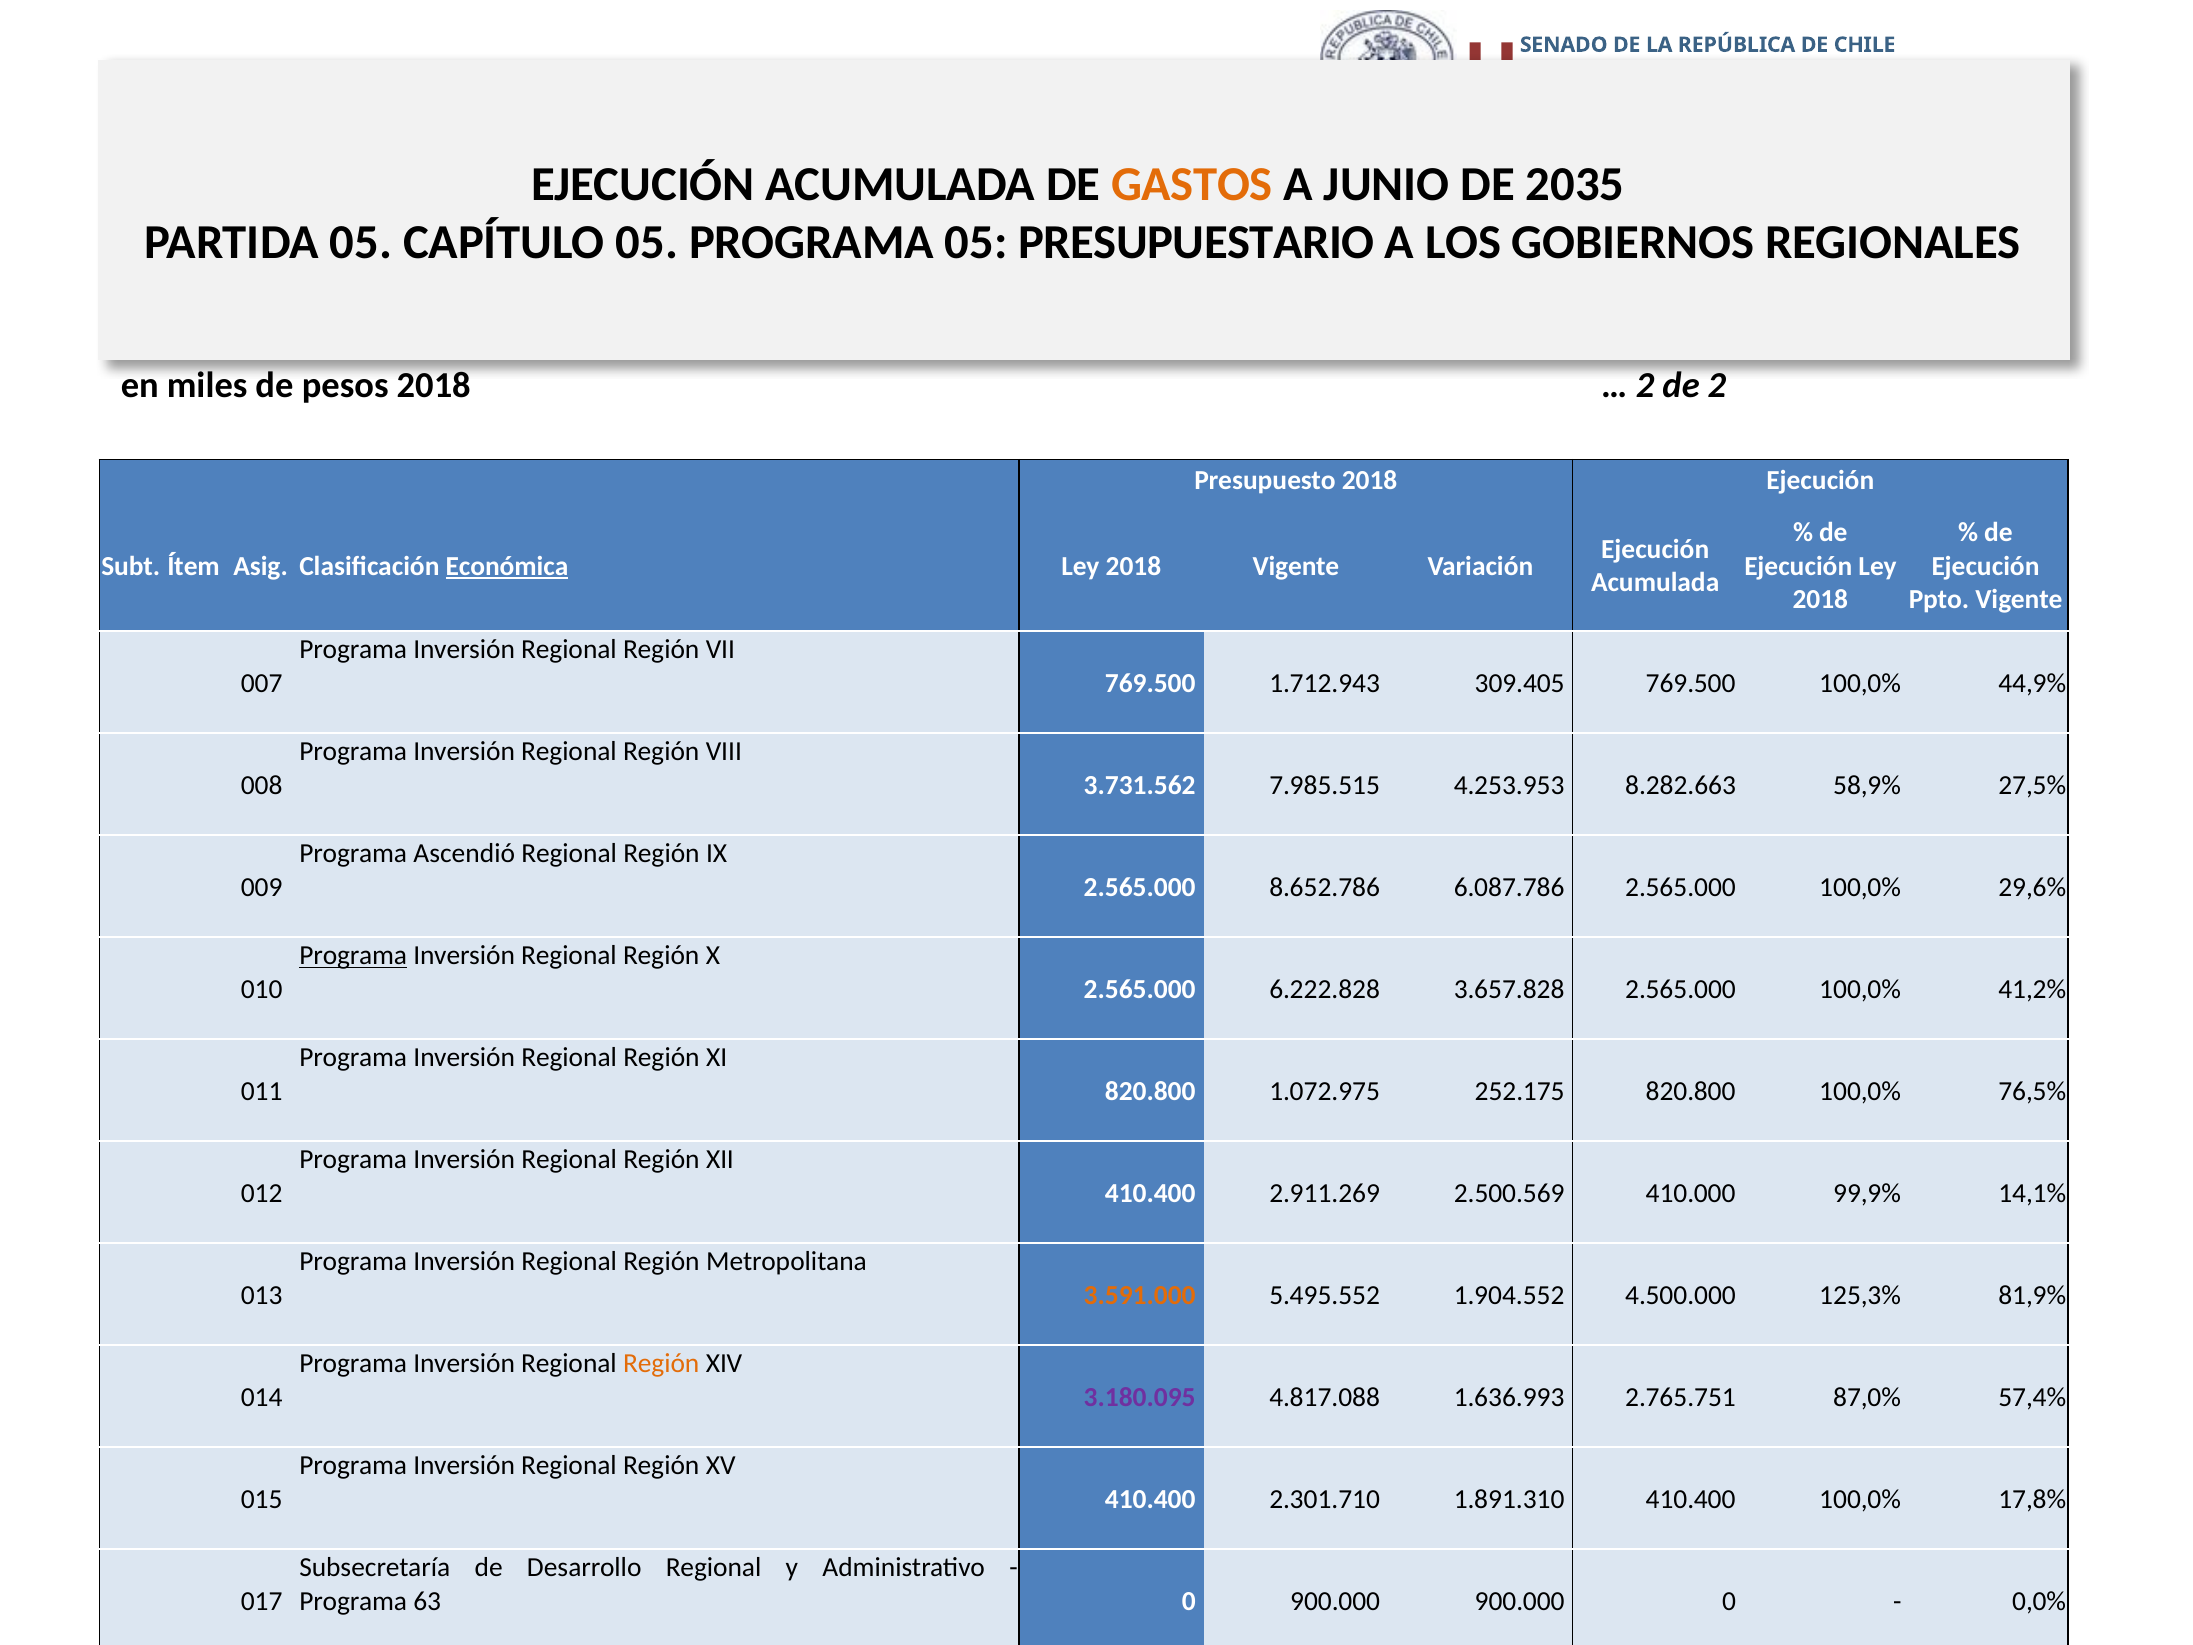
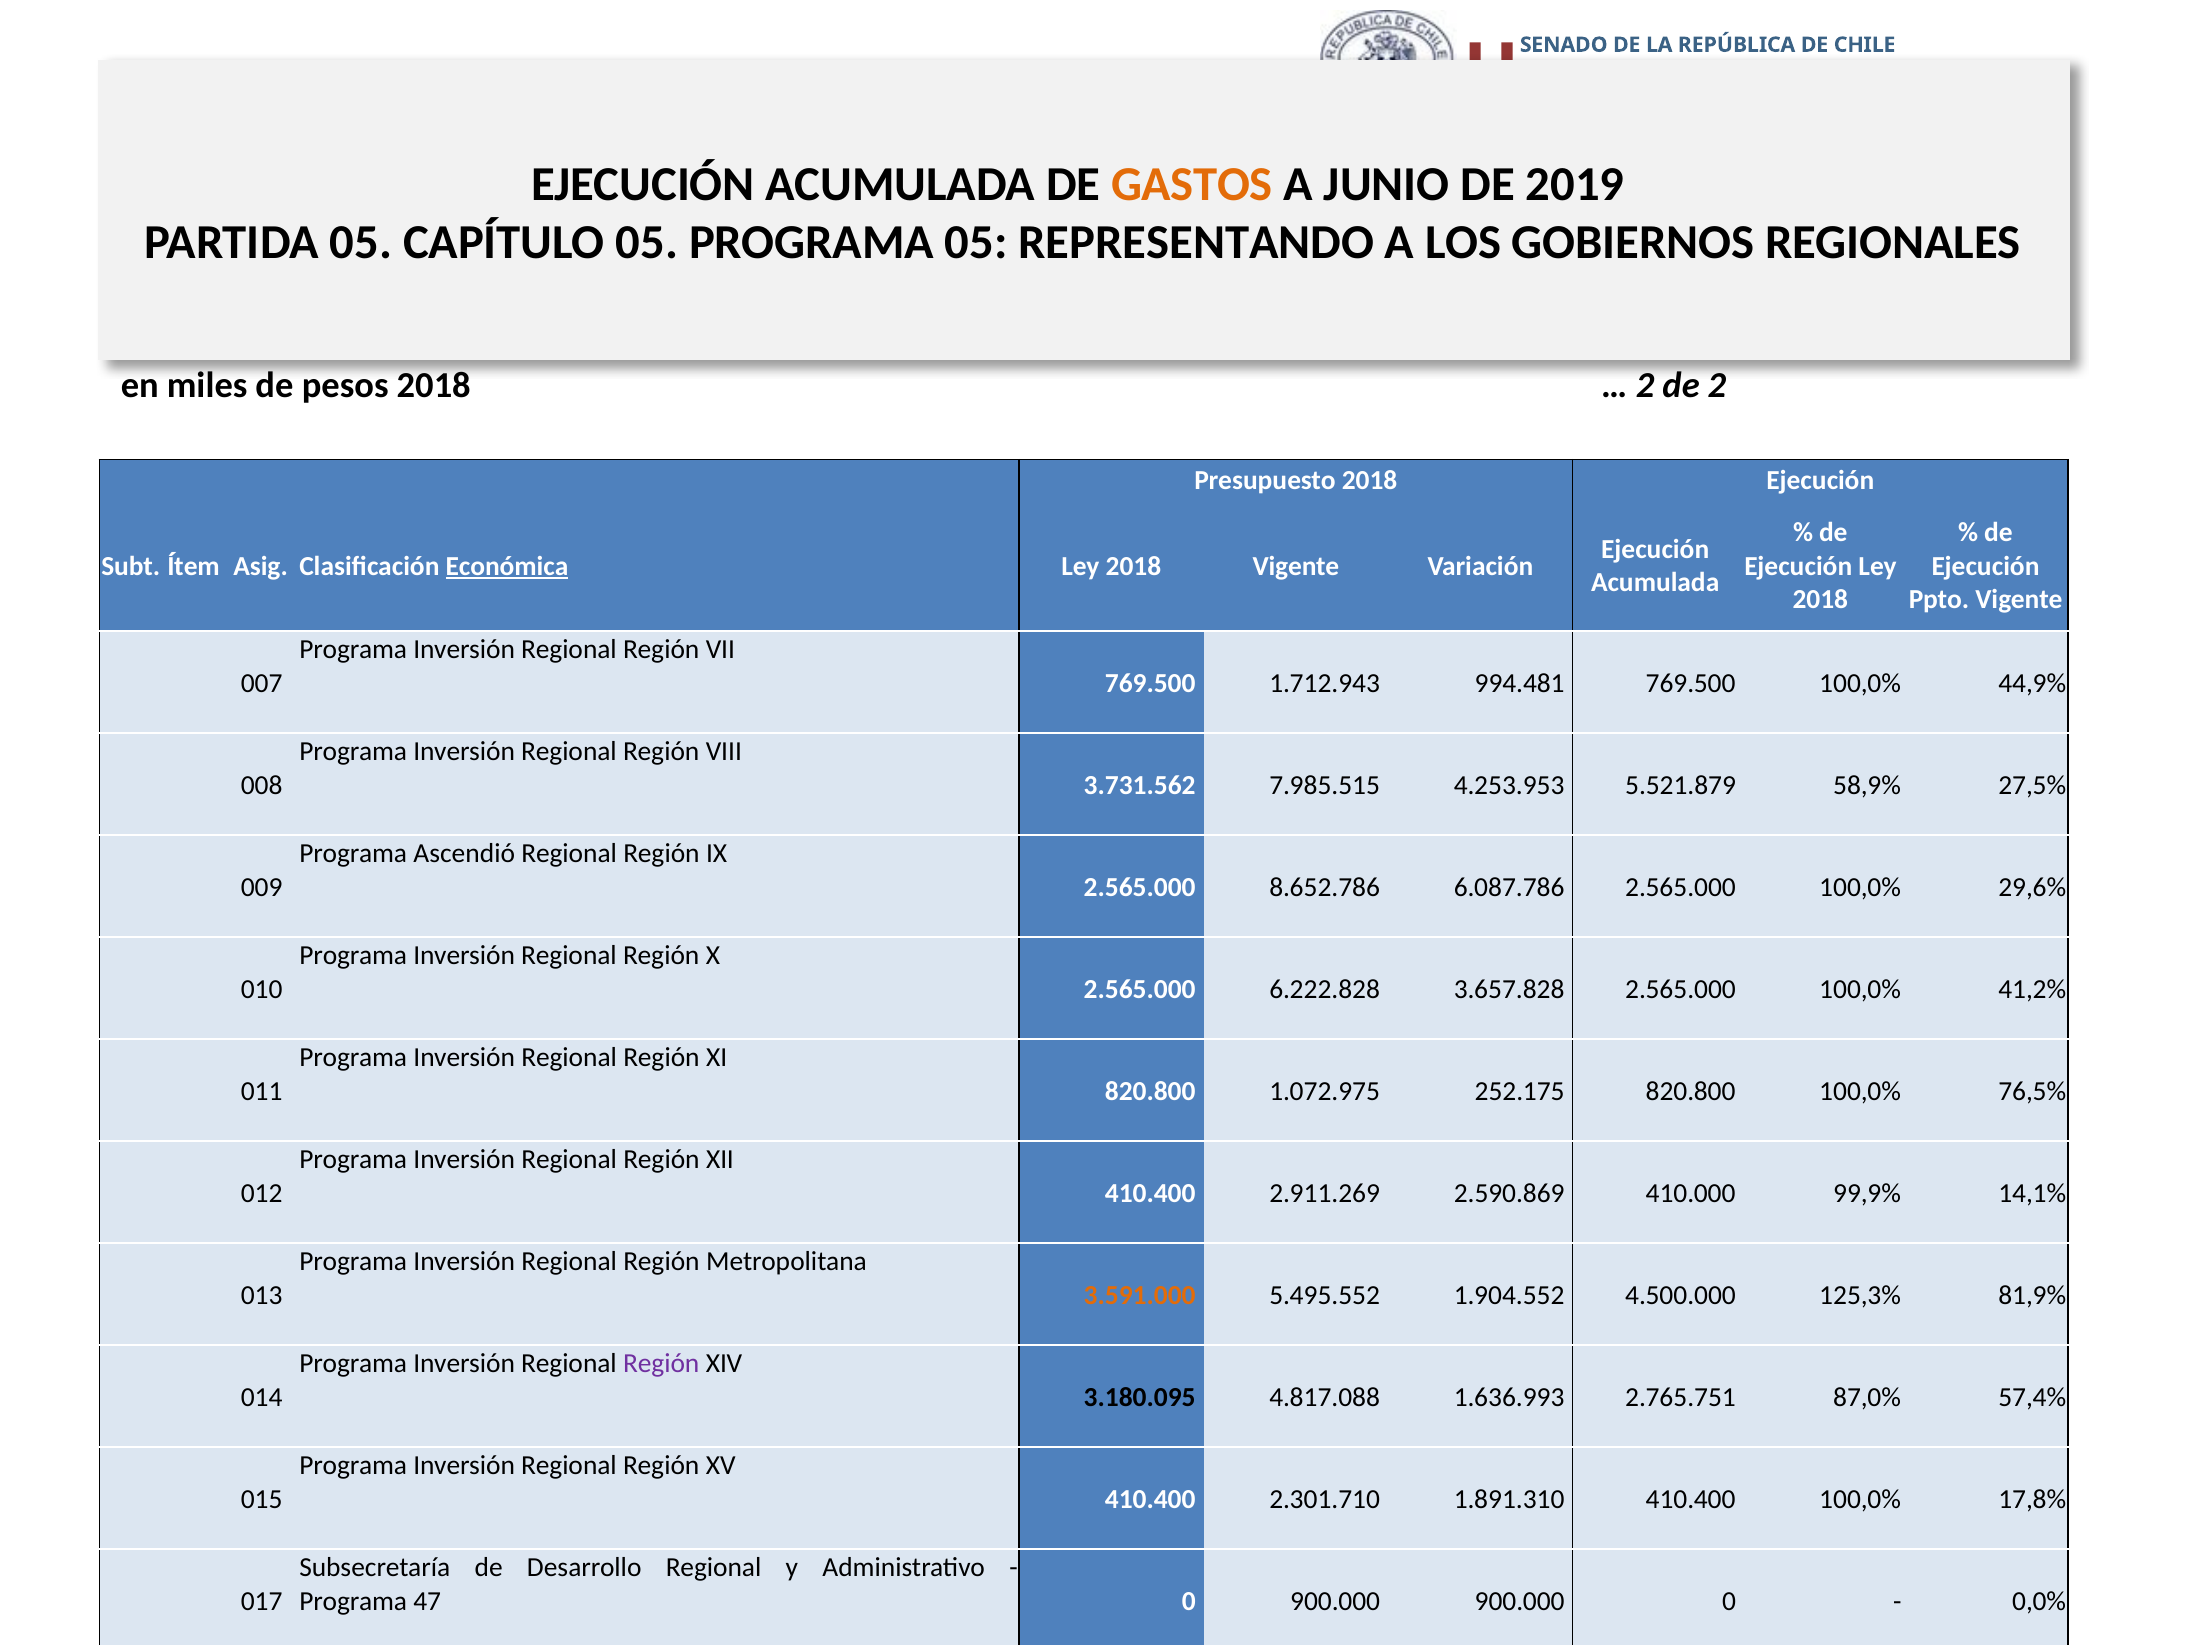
2035: 2035 -> 2019 (1575, 184)
05 PRESUPUESTARIO: PRESUPUESTARIO -> REPRESENTANDO (1196, 242)
309.405: 309.405 -> 994.481 (1520, 683)
8.282.663: 8.282.663 -> 5.521.879 (1681, 785)
Programa underline: present -> none (353, 956)
2.500.569: 2.500.569 -> 2.590.869 (1509, 1193)
Región colour: orange -> purple (661, 1364)
3.180.095 colour: purple -> black (1140, 1397)
63: 63 -> 47 (427, 1601)
